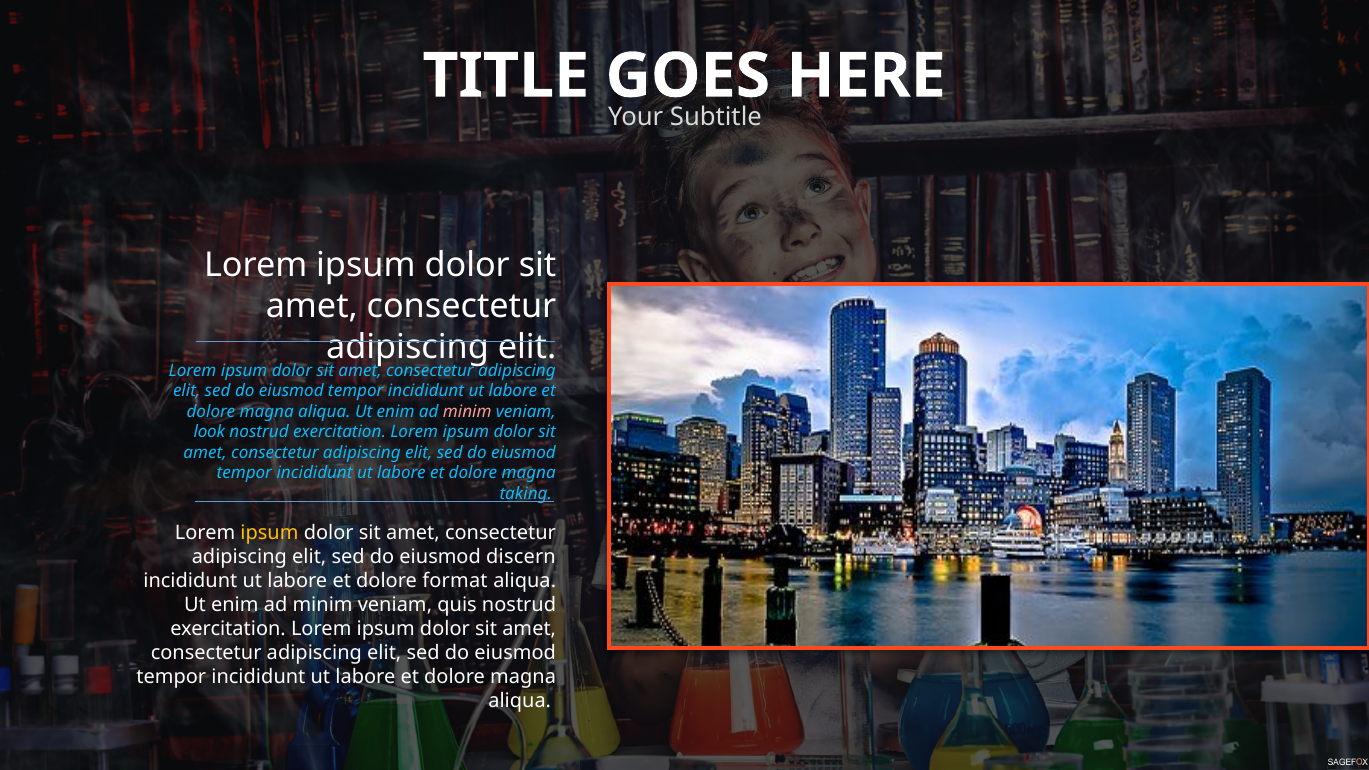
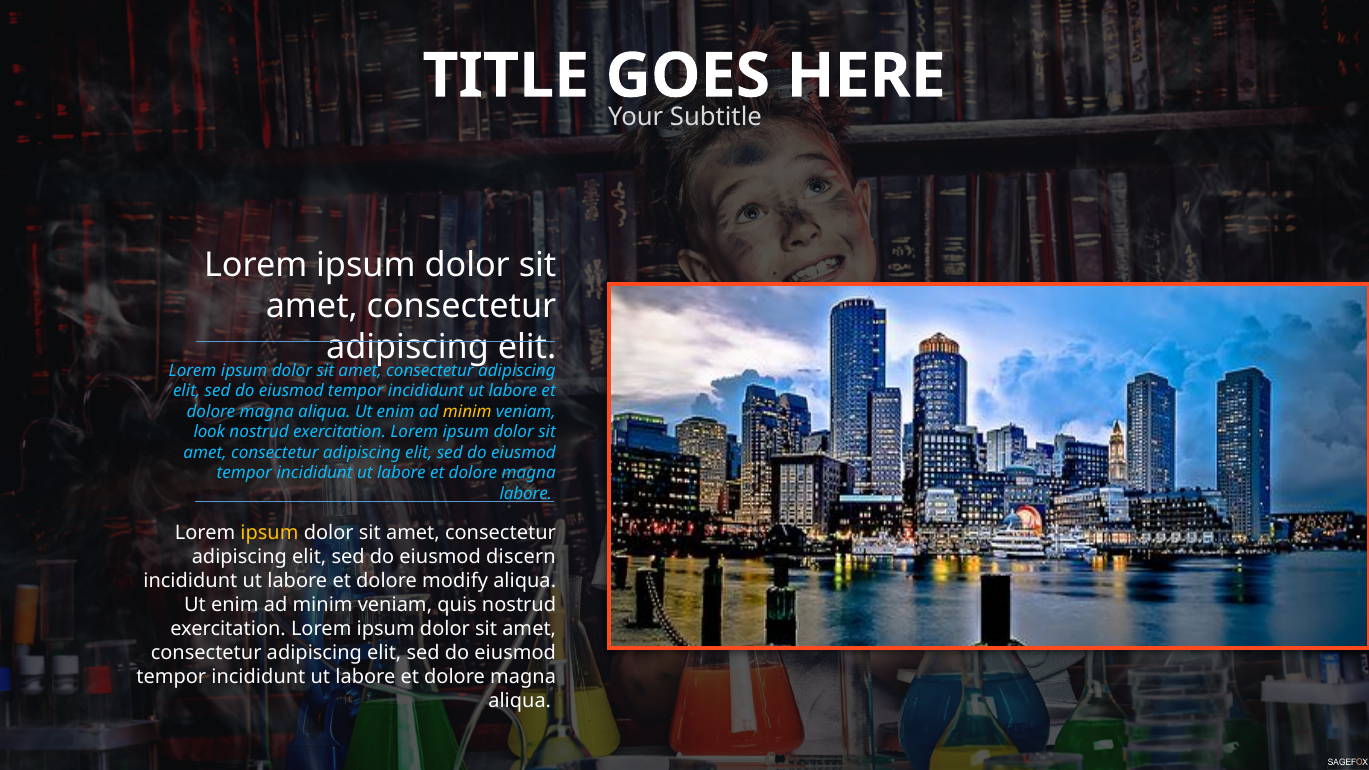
minim colour: pink -> yellow (467, 412)
taking: taking -> labore (526, 494)
format: format -> modify (455, 581)
